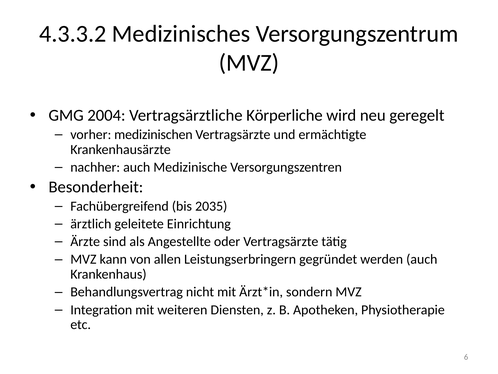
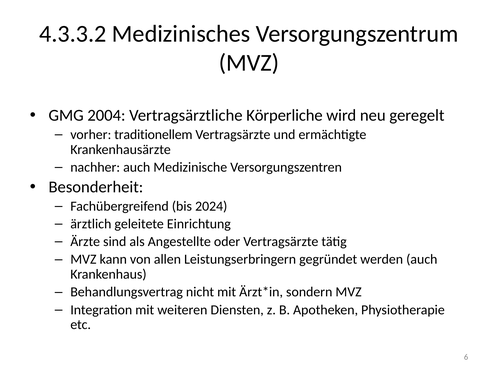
medizinischen: medizinischen -> traditionellem (153, 134)
2035: 2035 -> 2024 (211, 206)
